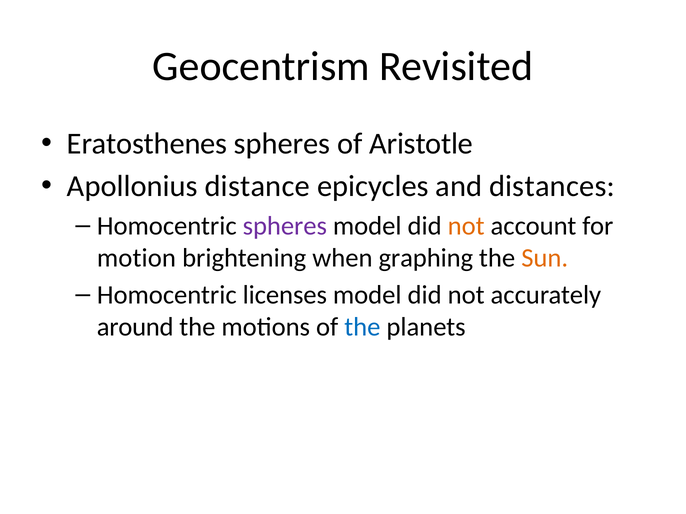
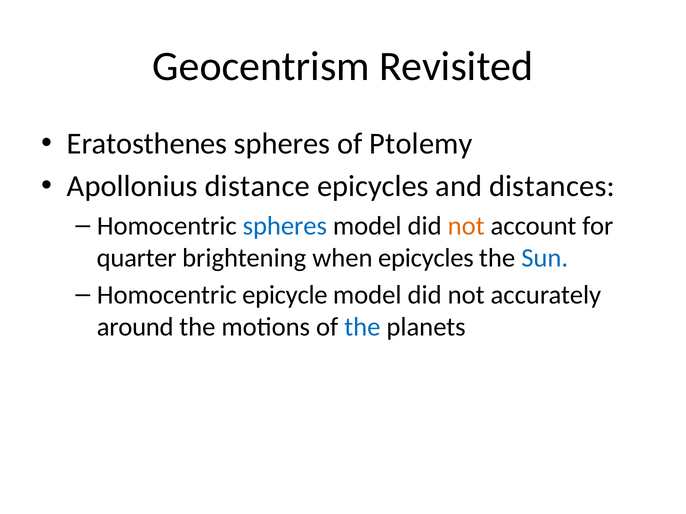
Aristotle: Aristotle -> Ptolemy (421, 144)
spheres colour: purple -> blue (285, 226)
motion: motion -> quarter (137, 258)
when graphing: graphing -> epicycles (426, 258)
Sun colour: orange -> blue (545, 258)
licenses: licenses -> epicycle (285, 295)
